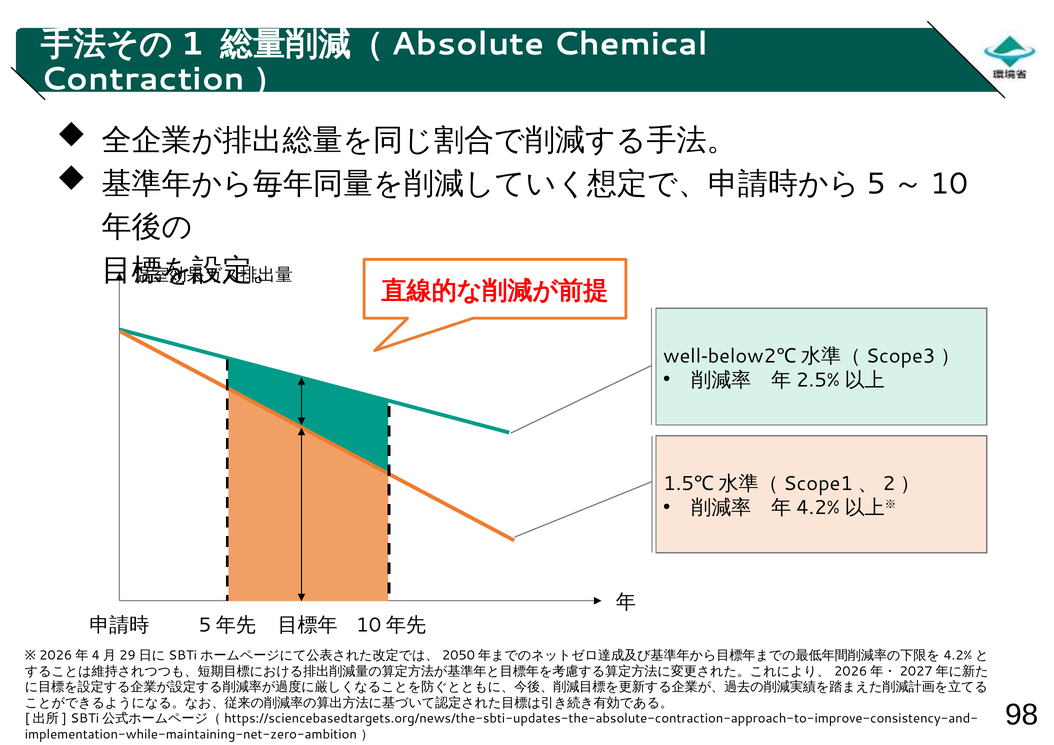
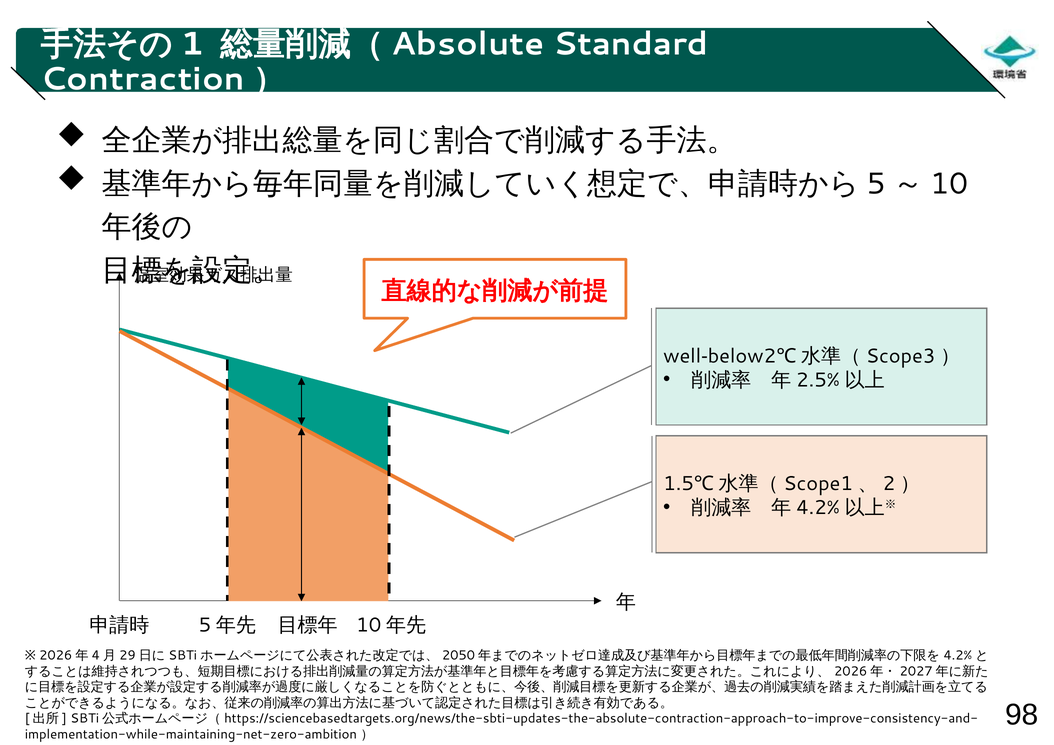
Chemical: Chemical -> Standard (631, 44)
